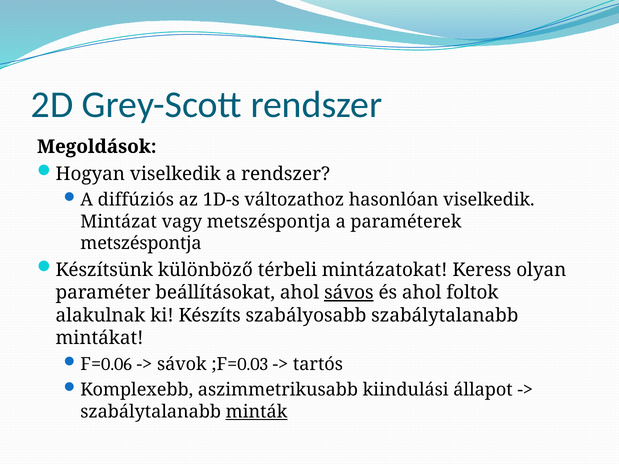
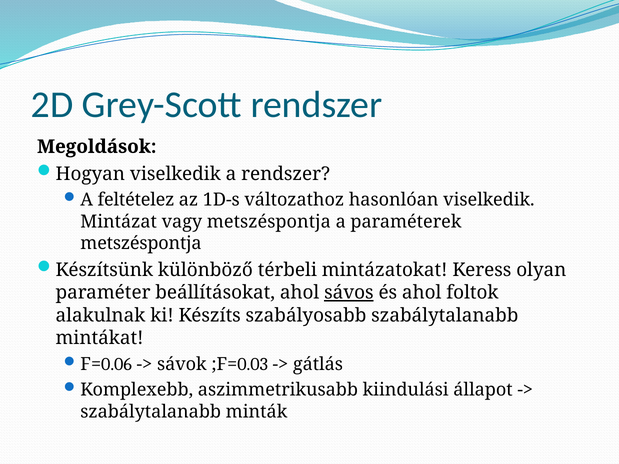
diffúziós: diffúziós -> feltételez (136, 200)
tartós: tartós -> gátlás (318, 364)
minták underline: present -> none (257, 412)
